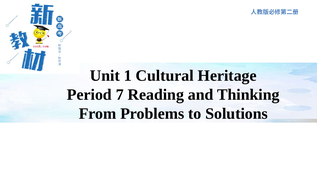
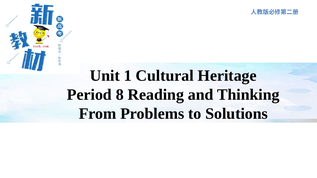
7: 7 -> 8 (120, 95)
